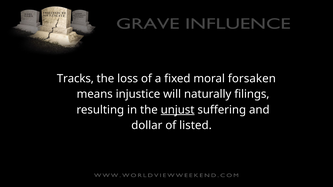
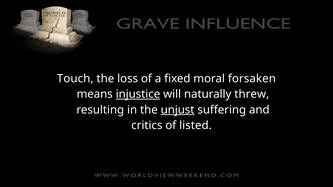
Tracks: Tracks -> Touch (75, 79)
injustice underline: none -> present (138, 94)
filings: filings -> threw (252, 94)
dollar: dollar -> critics (147, 126)
